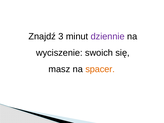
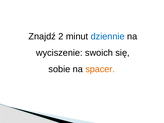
3: 3 -> 2 (61, 36)
dziennie colour: purple -> blue (108, 36)
masz: masz -> sobie (59, 69)
